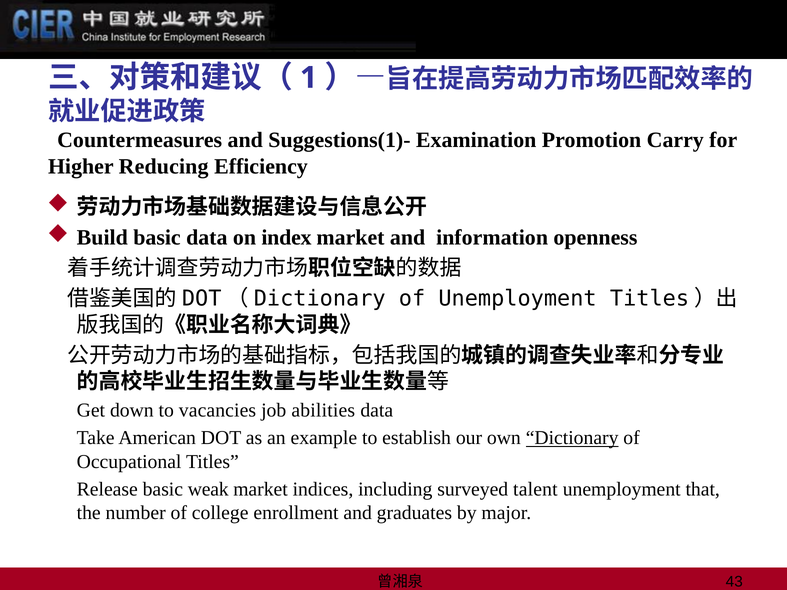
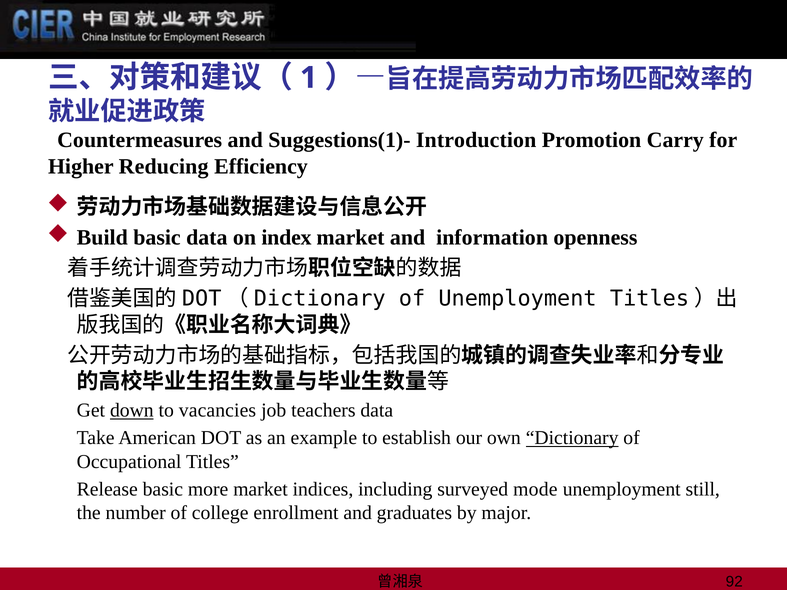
Examination: Examination -> Introduction (476, 140)
down underline: none -> present (132, 411)
abilities: abilities -> teachers (323, 411)
weak: weak -> more (208, 489)
talent: talent -> mode (535, 489)
that: that -> still (703, 489)
43: 43 -> 92 (734, 582)
